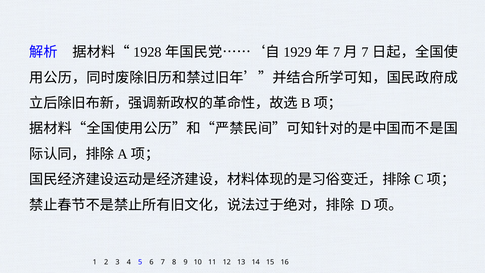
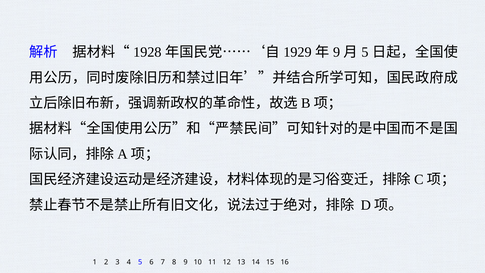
7: 7 -> 9 (337, 52)
7: 7 -> 5 (365, 52)
